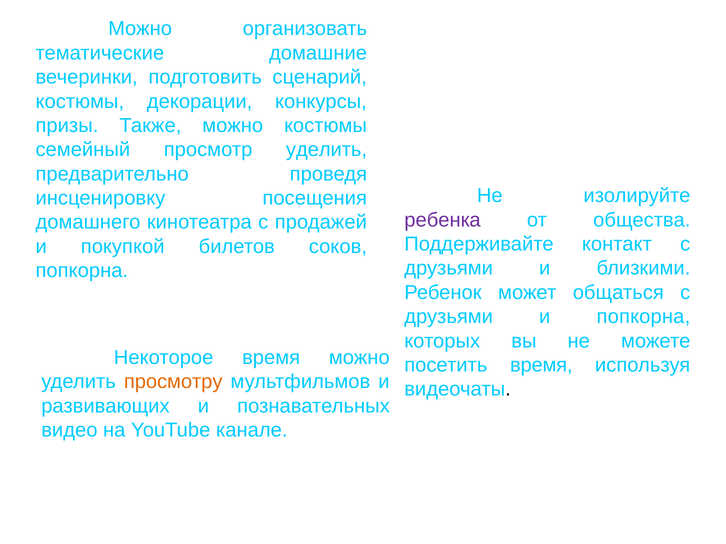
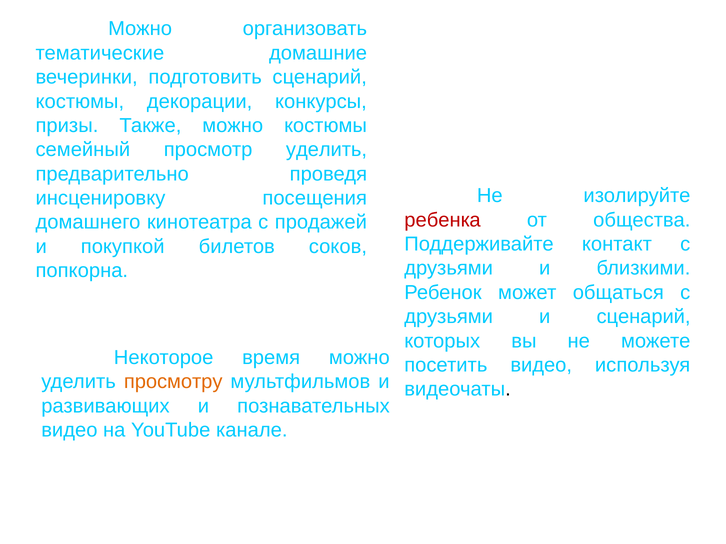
ребенка colour: purple -> red (443, 220)
и попкорна: попкорна -> сценарий (644, 317)
посетить время: время -> видео (541, 365)
